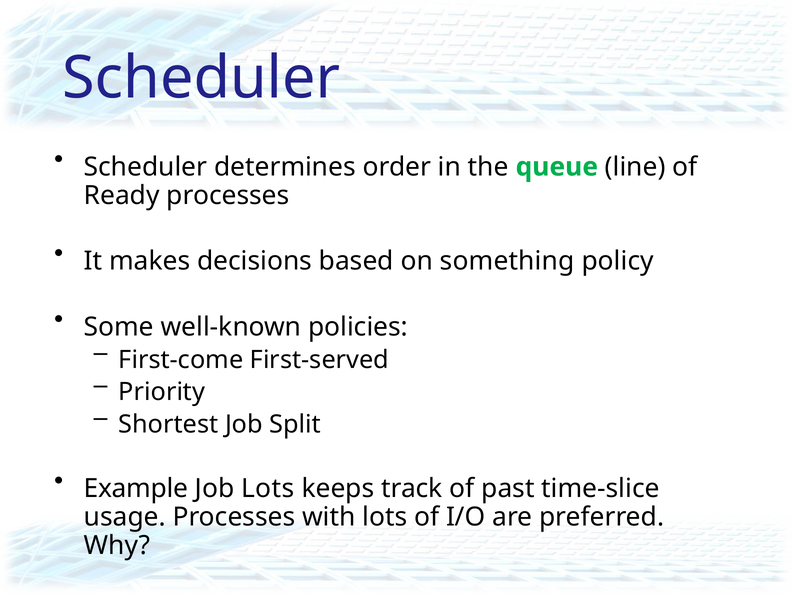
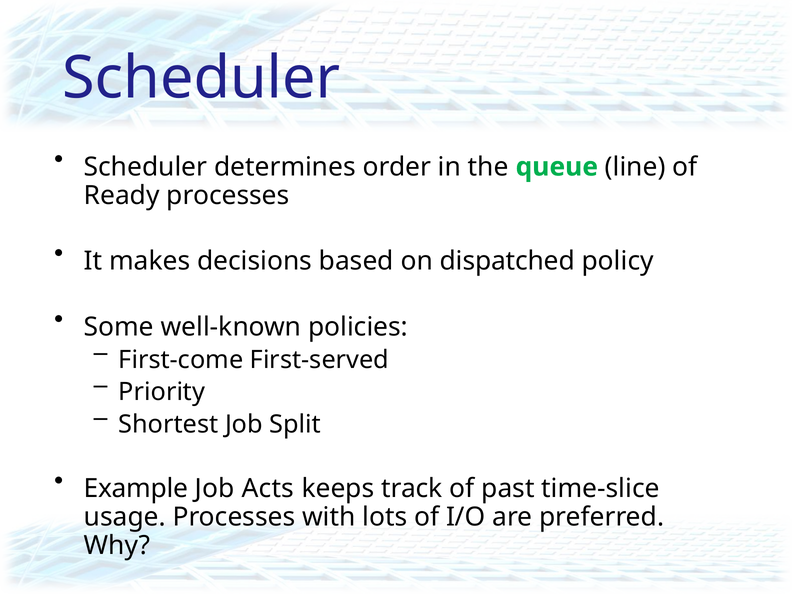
something: something -> dispatched (507, 261)
Job Lots: Lots -> Acts (268, 488)
